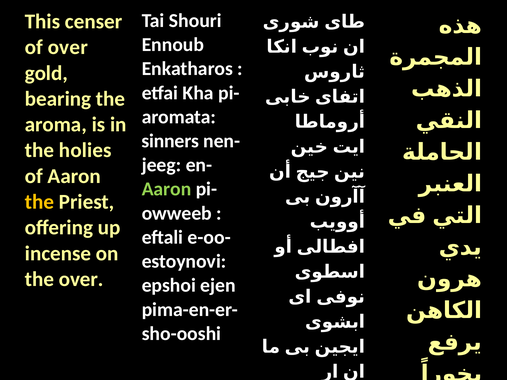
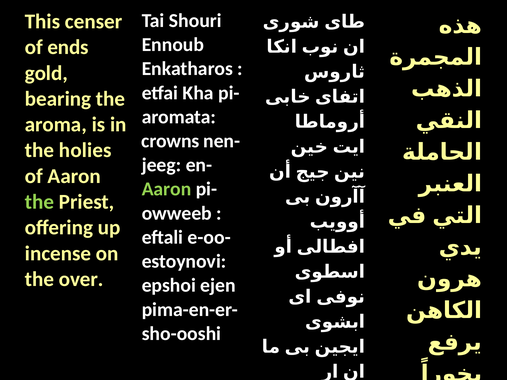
of over: over -> ends (68, 47)
sinners: sinners -> crowns (170, 141)
the colour: yellow -> light green (39, 202)
